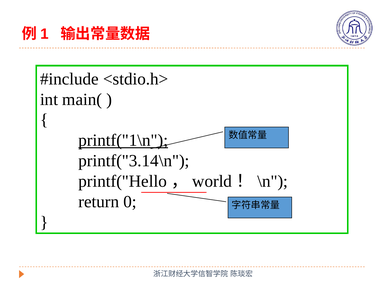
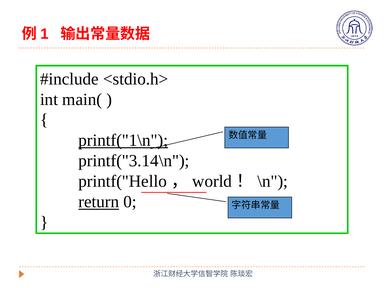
return underline: none -> present (99, 202)
